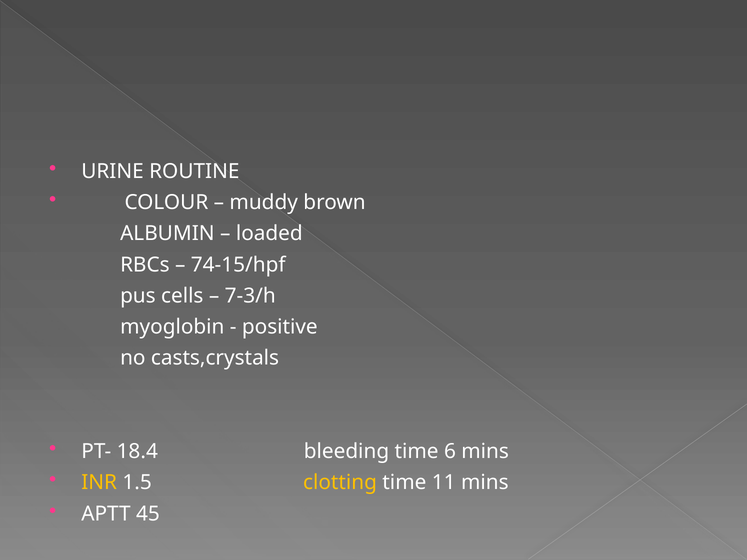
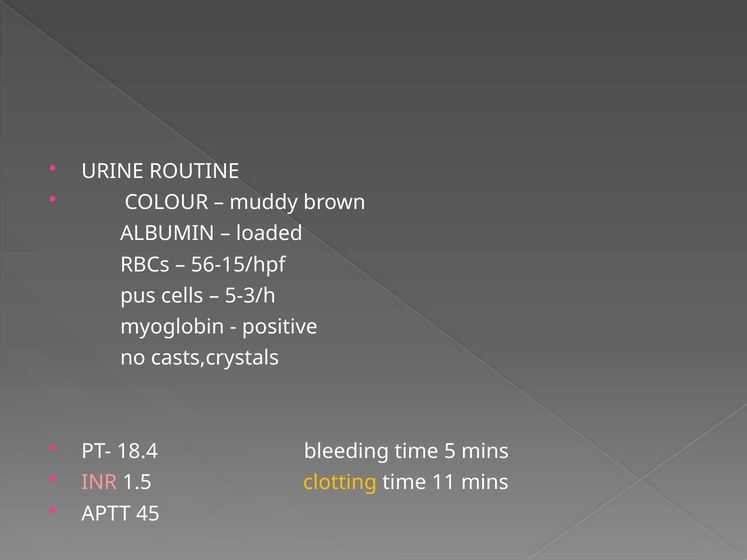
74-15/hpf: 74-15/hpf -> 56-15/hpf (238, 265)
7-3/h: 7-3/h -> 5-3/h (250, 296)
6: 6 -> 5 (450, 452)
INR colour: yellow -> pink (99, 483)
